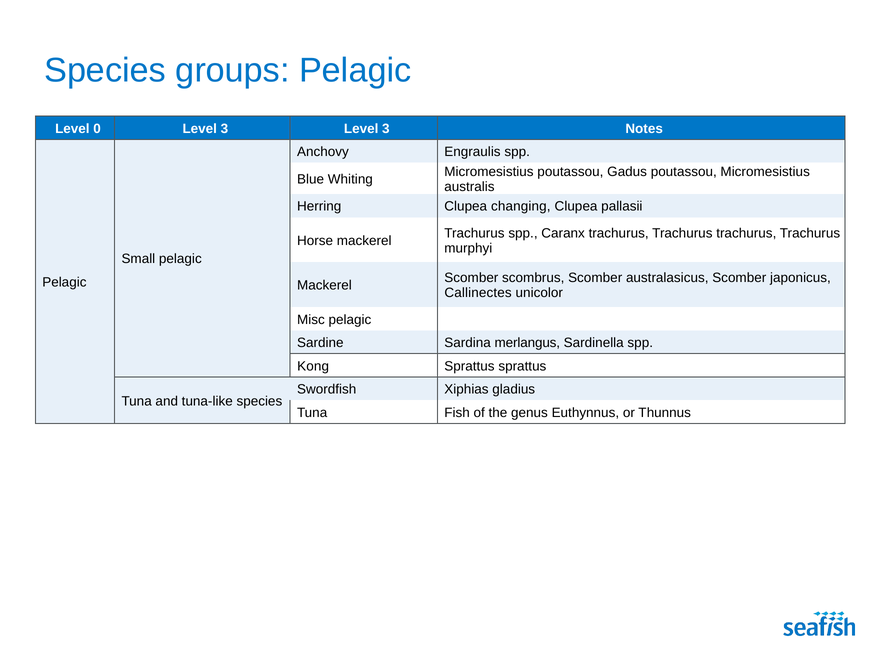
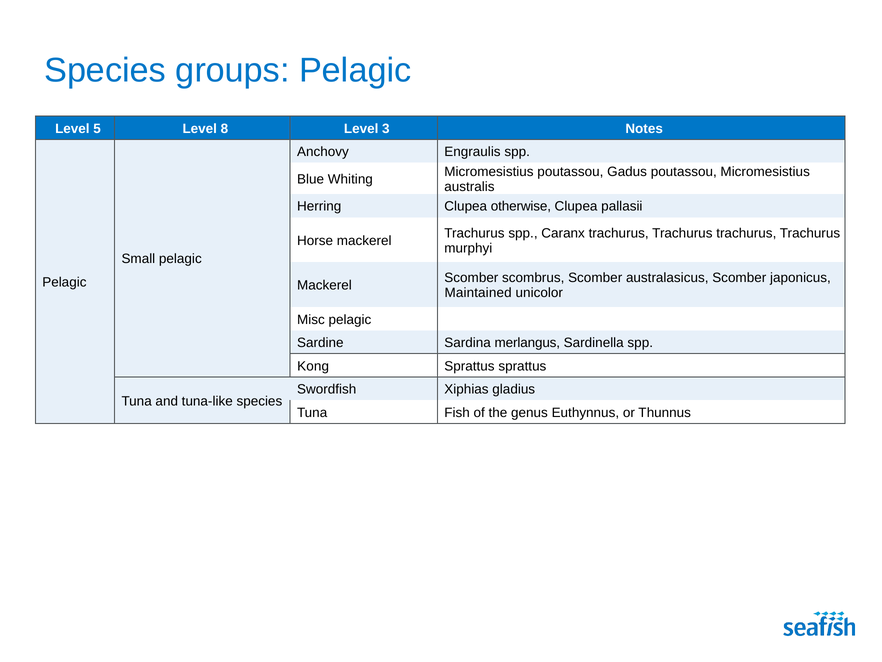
0: 0 -> 5 (97, 129)
3: 3 -> 8 (224, 129)
changing: changing -> otherwise (521, 206)
Callinectes: Callinectes -> Maintained (478, 293)
